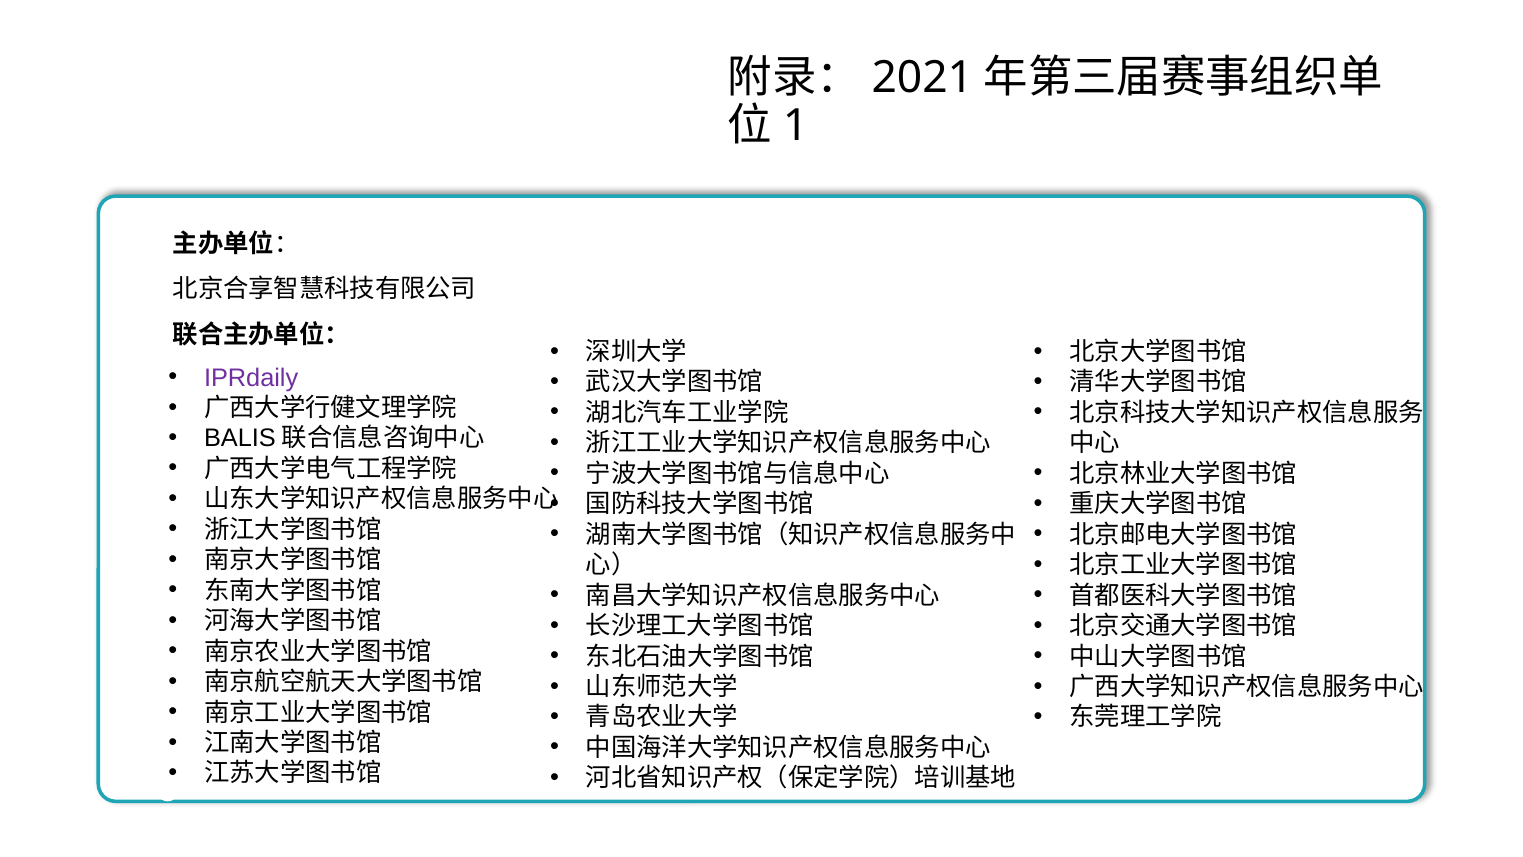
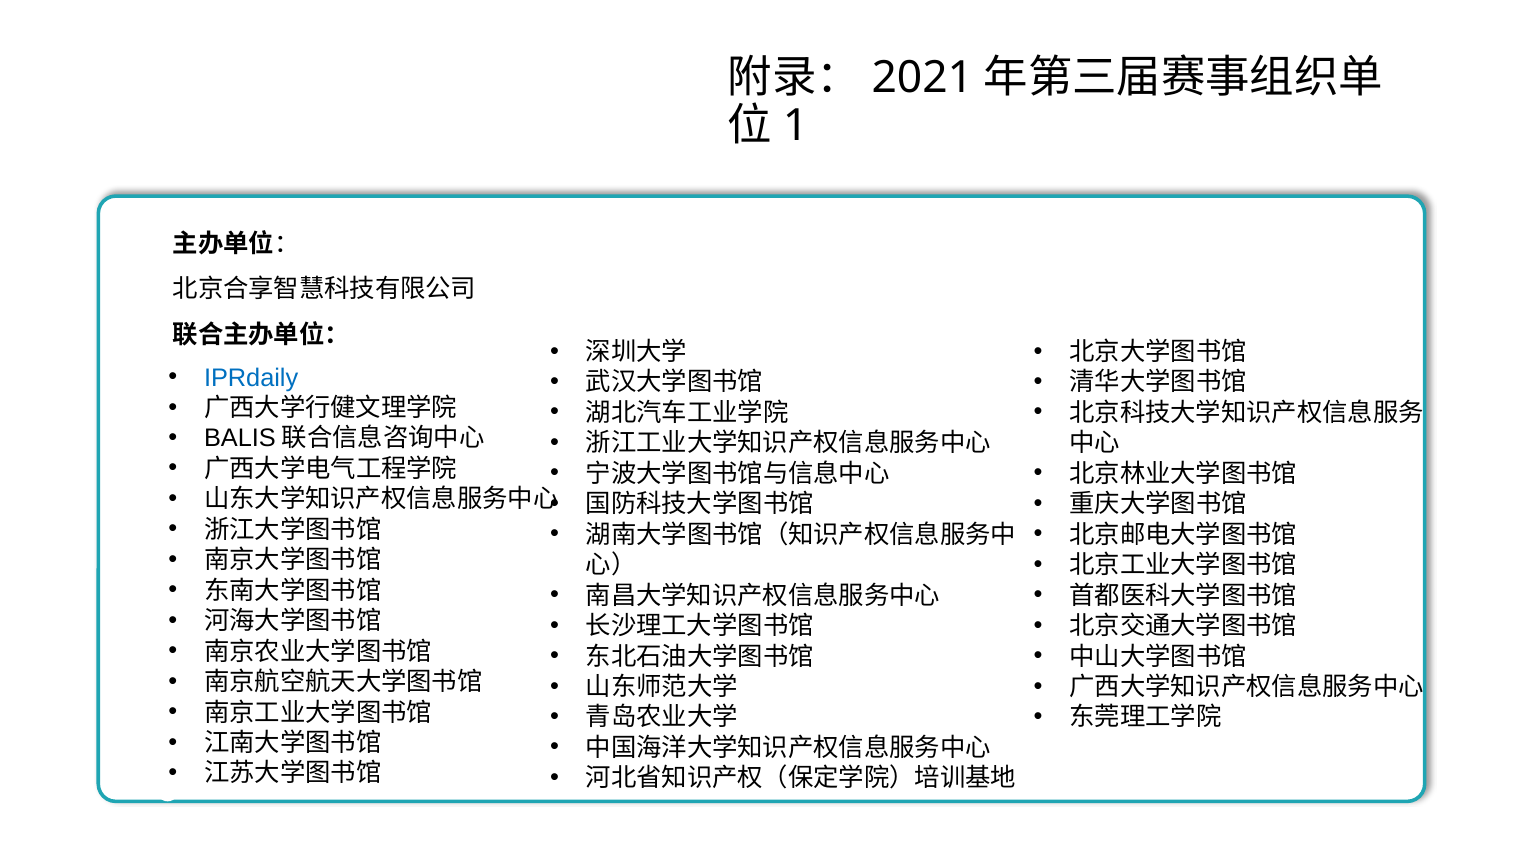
IPRdaily colour: purple -> blue (251, 378)
